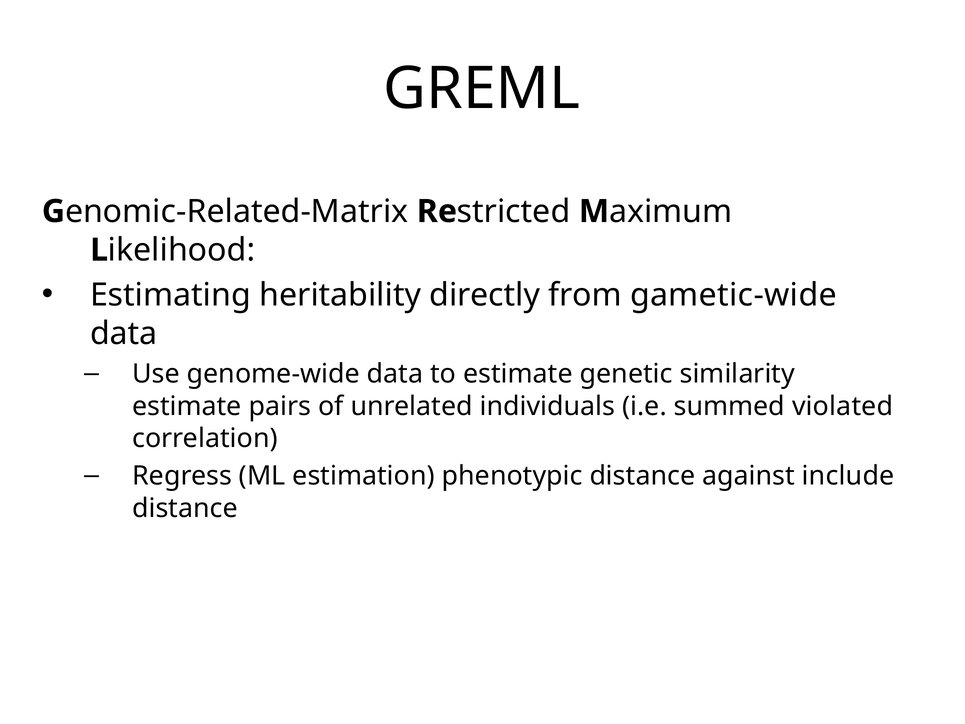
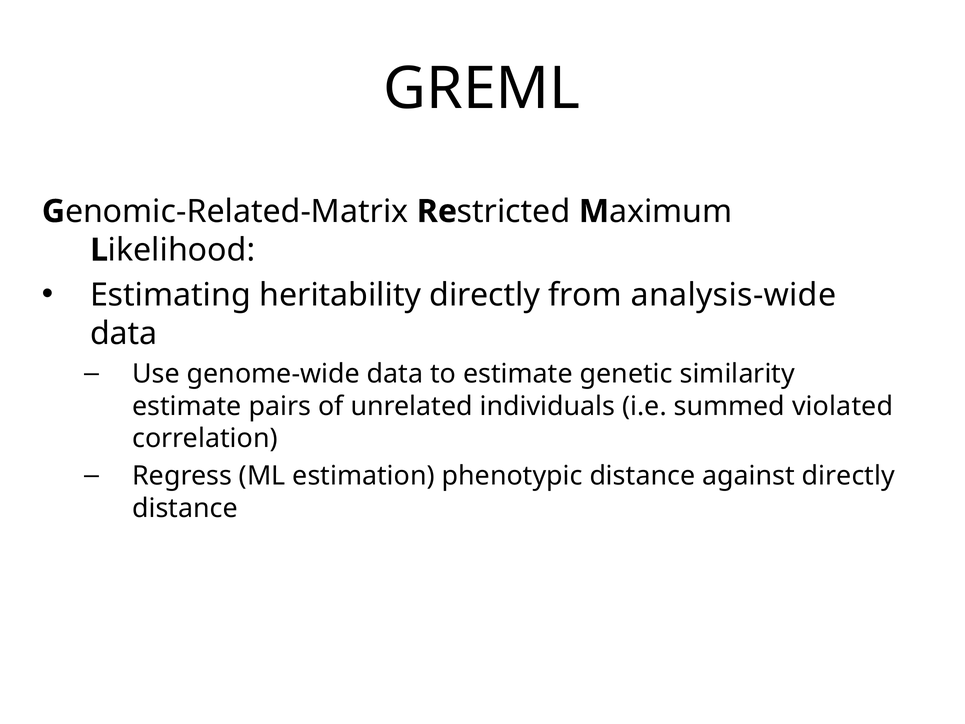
gametic-wide: gametic-wide -> analysis-wide (733, 295)
against include: include -> directly (848, 476)
